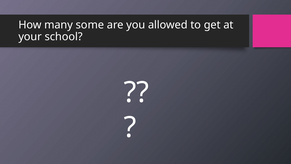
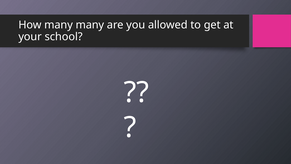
many some: some -> many (90, 25)
